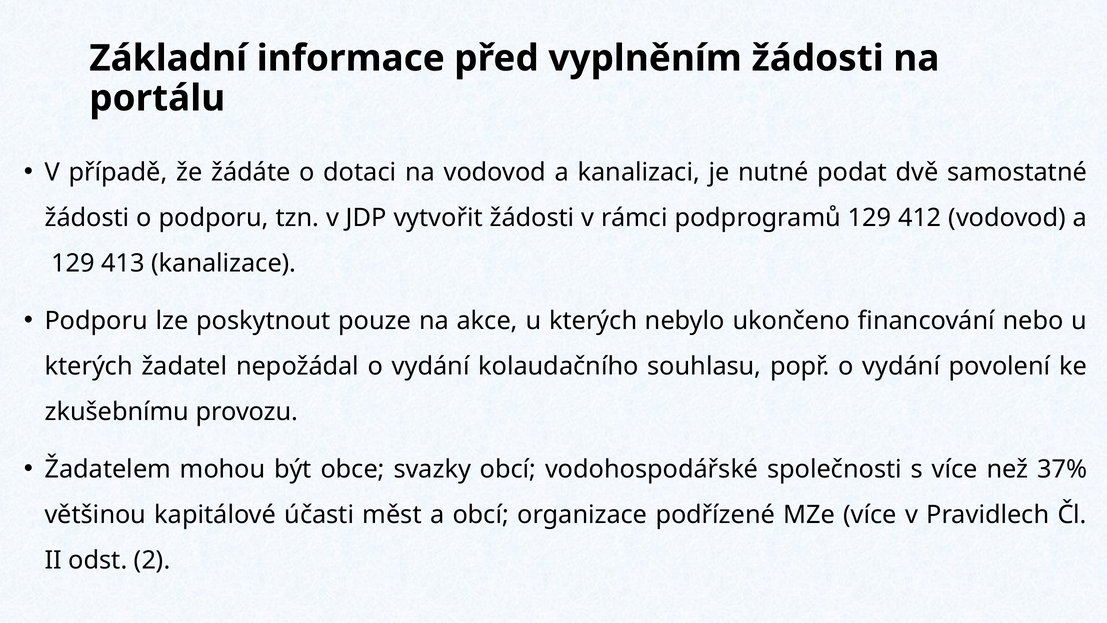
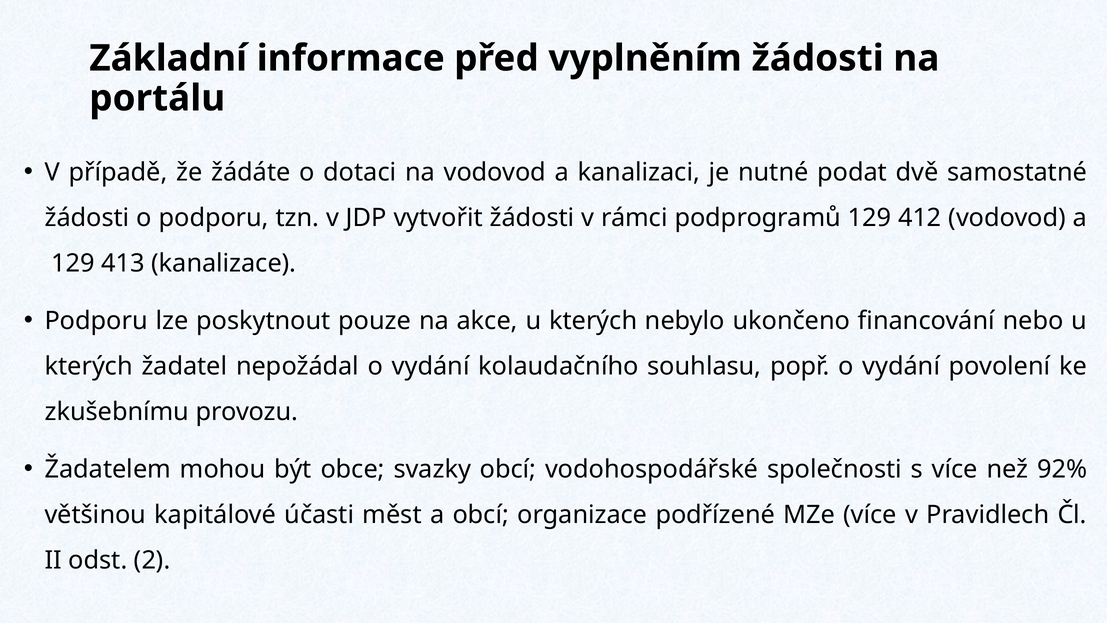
37%: 37% -> 92% (1062, 469)
